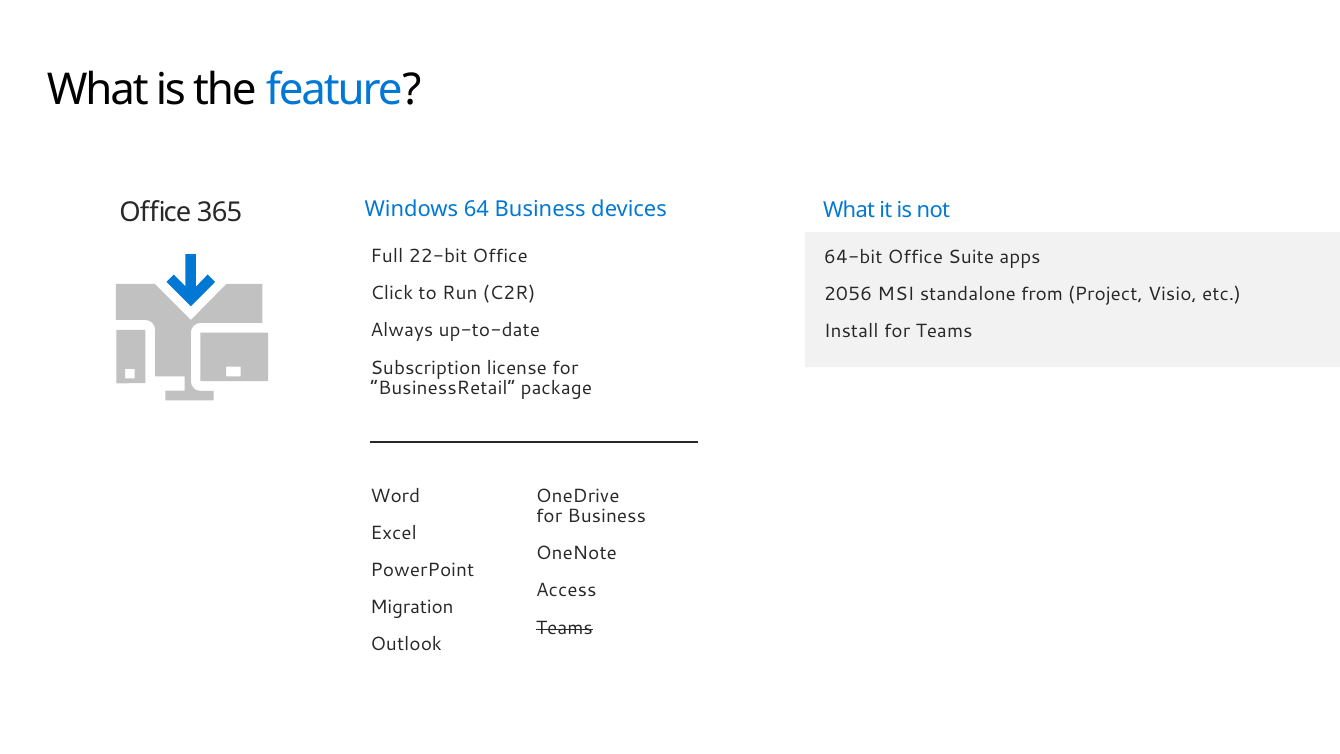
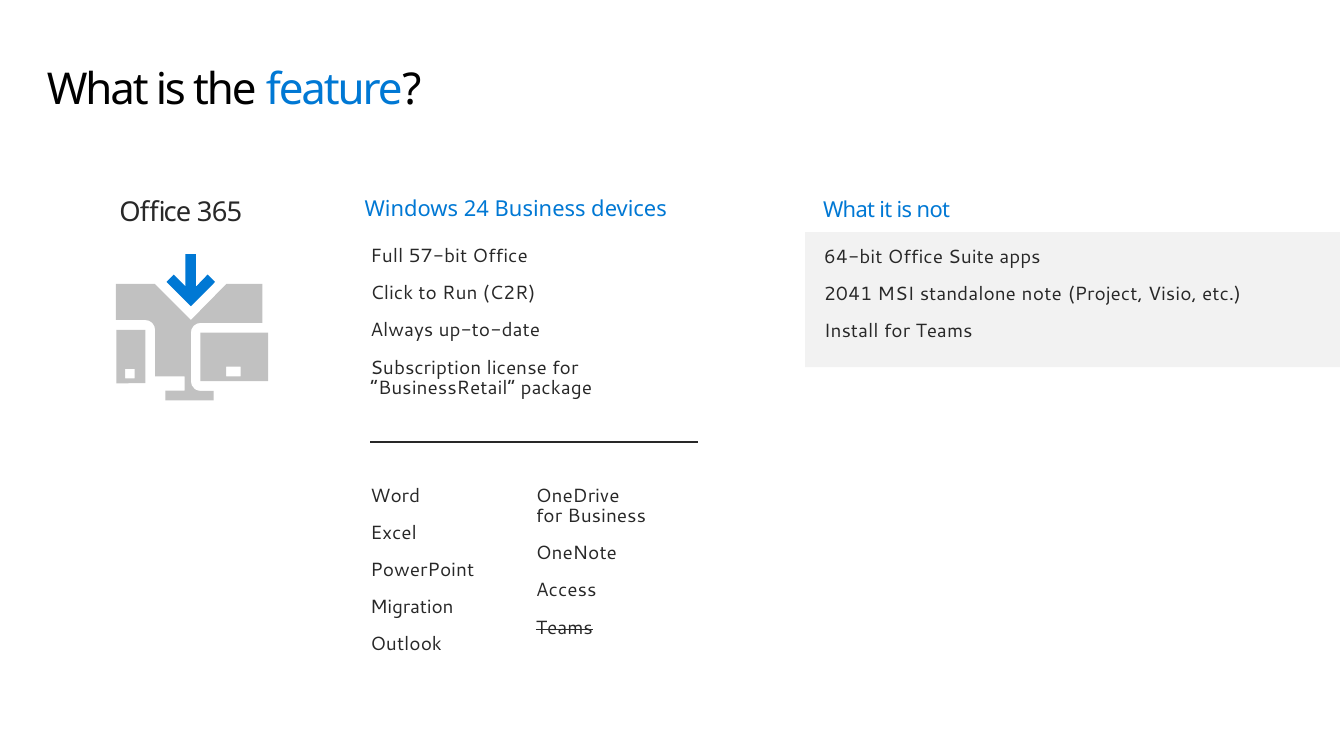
64: 64 -> 24 (476, 209)
22-bit: 22-bit -> 57-bit (438, 256)
2056: 2056 -> 2041 (848, 294)
from: from -> note (1042, 294)
